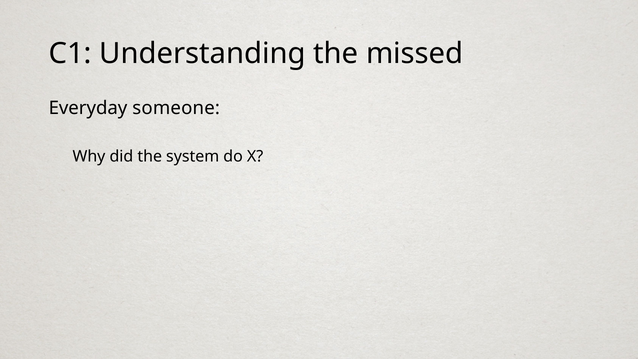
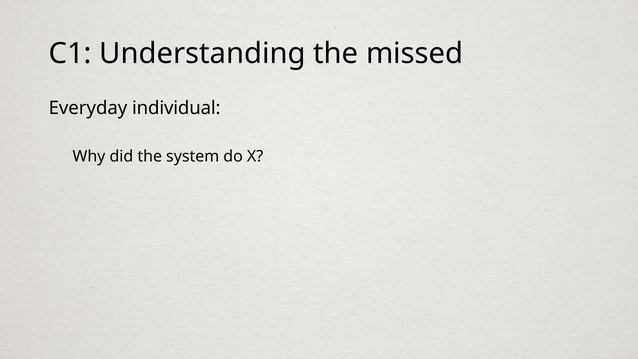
someone: someone -> individual (176, 108)
